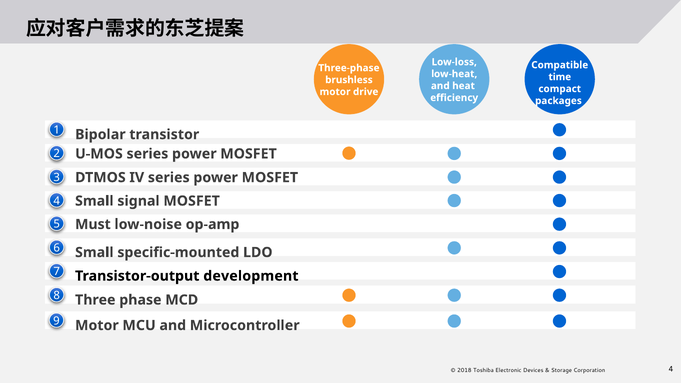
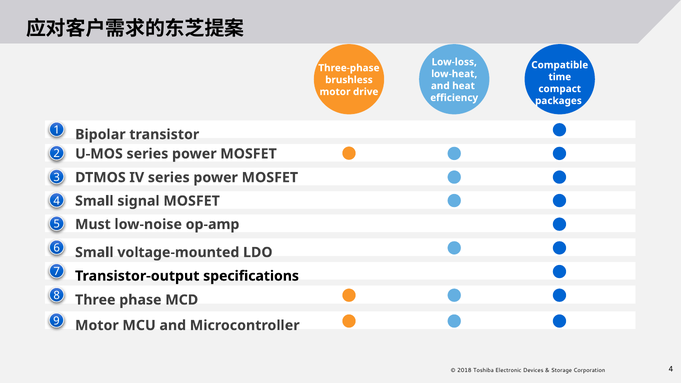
specific-mounted: specific-mounted -> voltage-mounted (178, 252)
development: development -> specifications (251, 276)
